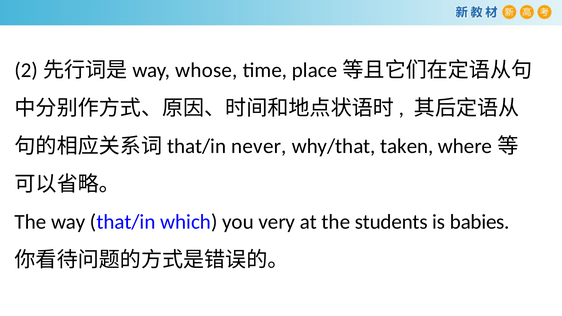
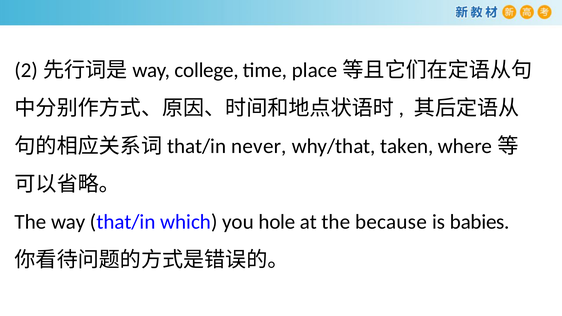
whose: whose -> college (207, 70)
very: very -> hole (277, 222)
students: students -> because (391, 222)
